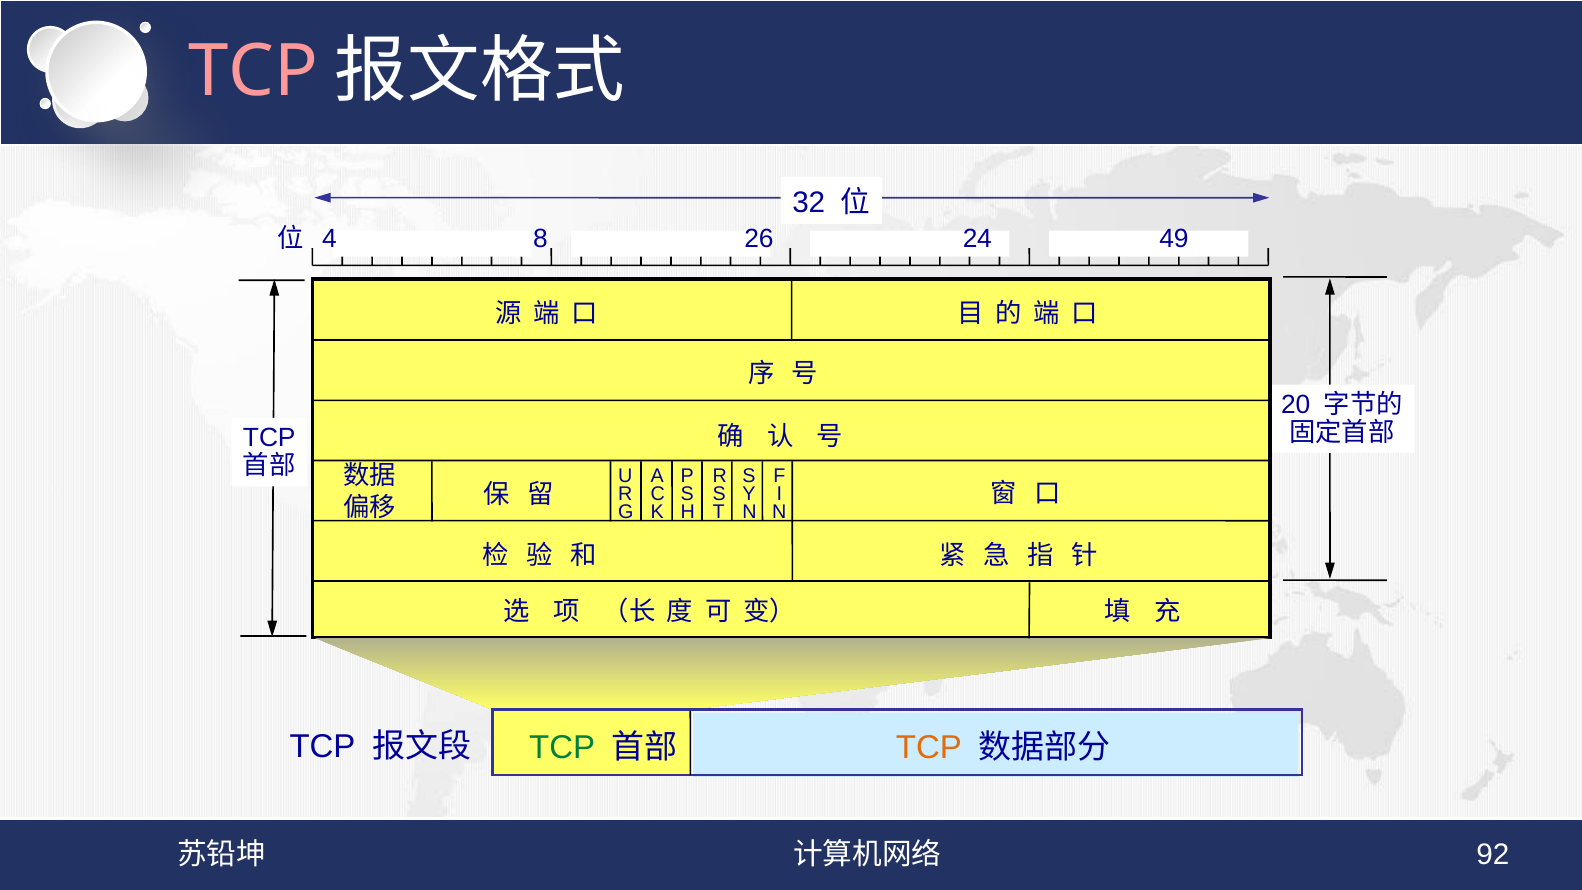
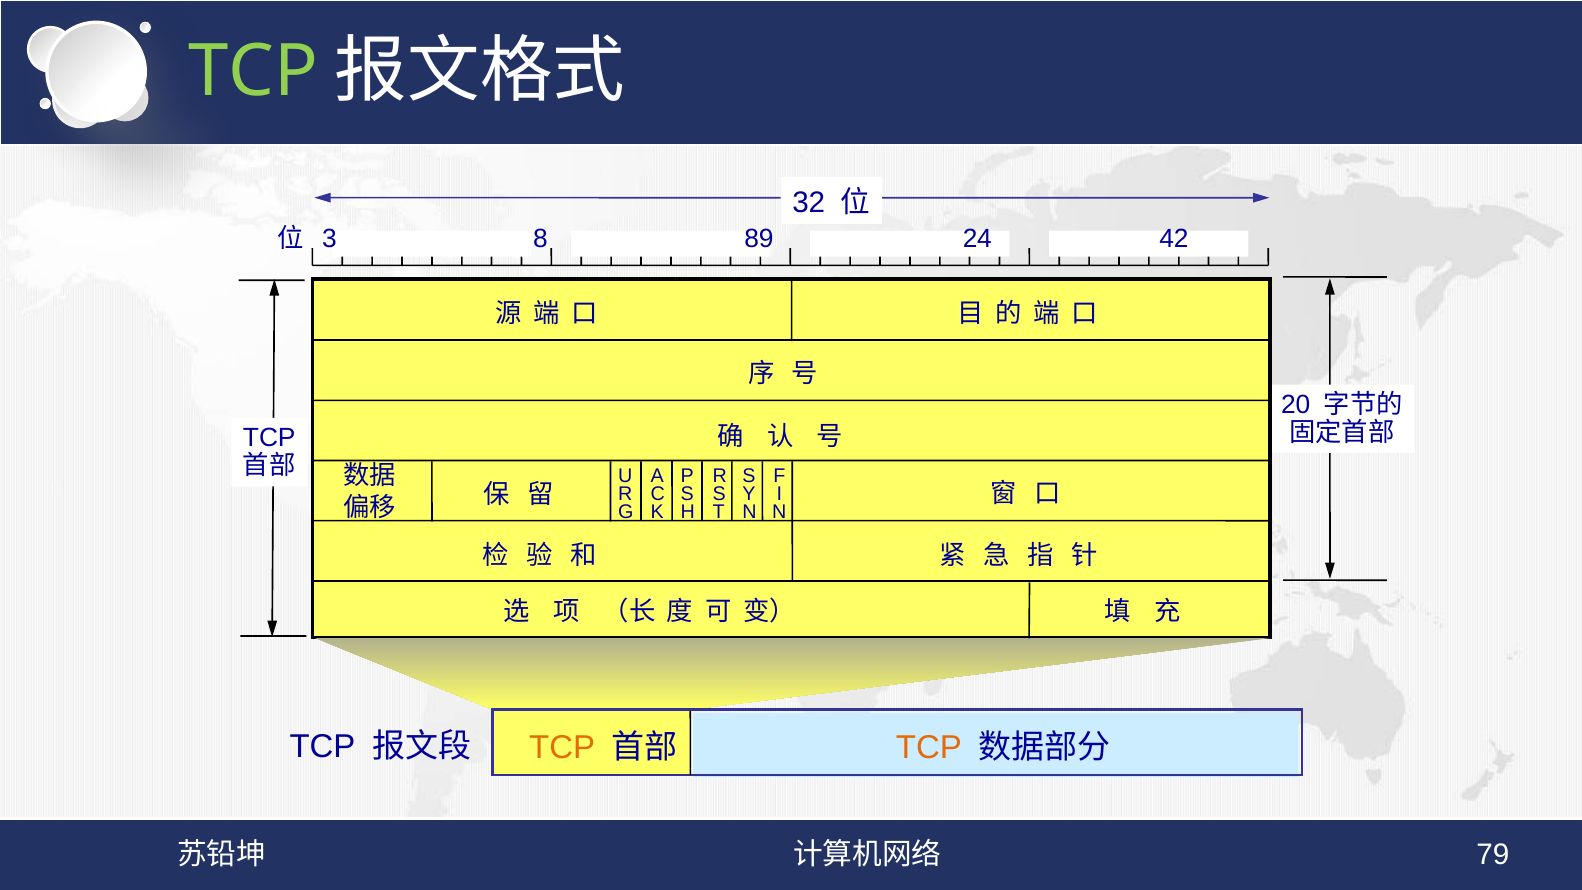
TCP colour: pink -> light green (253, 72)
4: 4 -> 3 (329, 239)
26: 26 -> 89 (759, 239)
49: 49 -> 42 (1174, 239)
TCP colour: green -> orange (562, 748)
92: 92 -> 79 (1493, 855)
